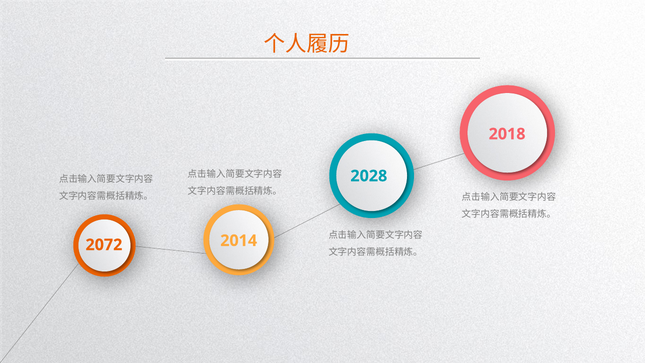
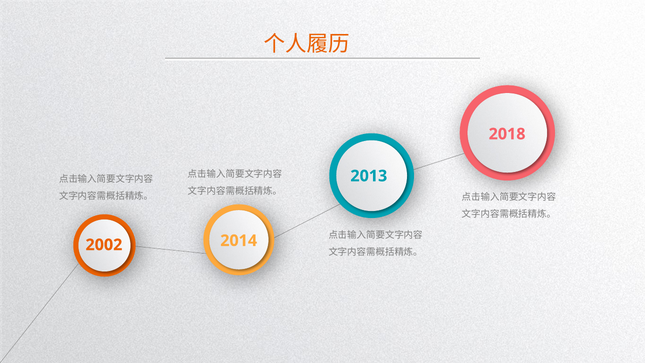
2028: 2028 -> 2013 (369, 176)
2072: 2072 -> 2002 (104, 245)
